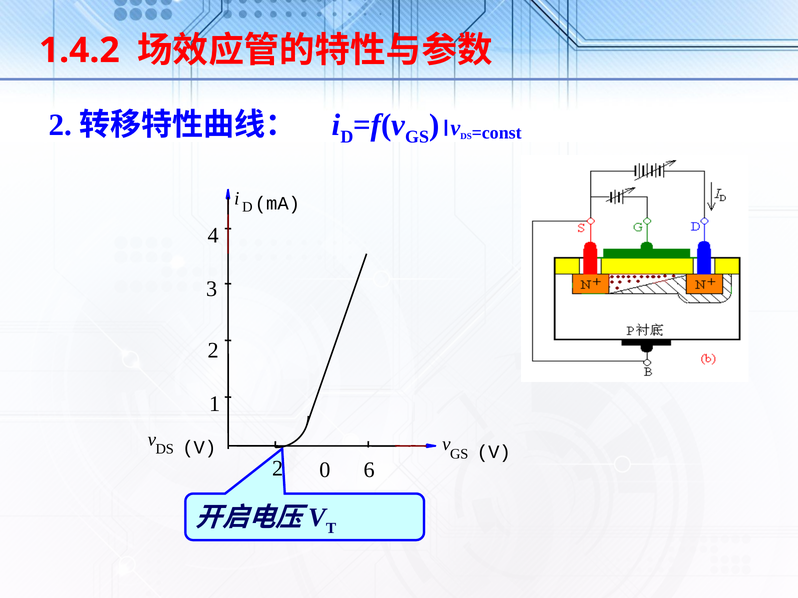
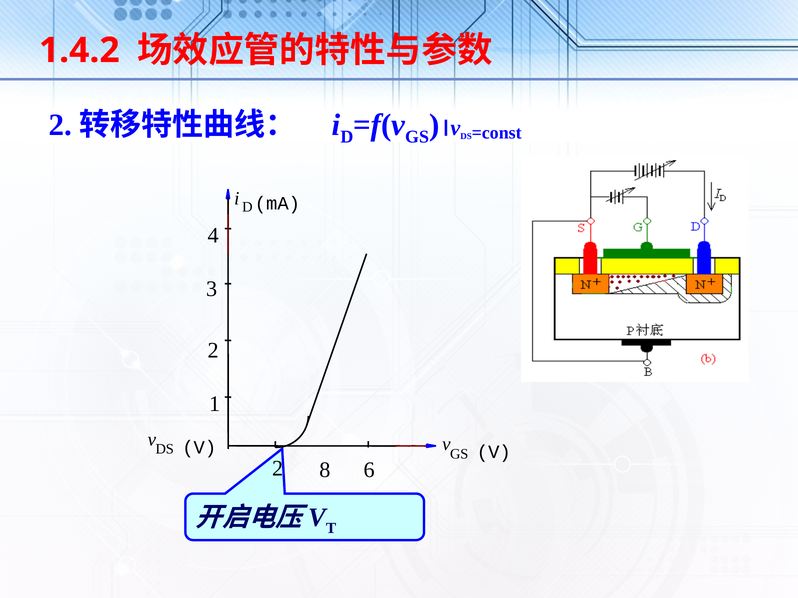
0: 0 -> 8 (325, 471)
